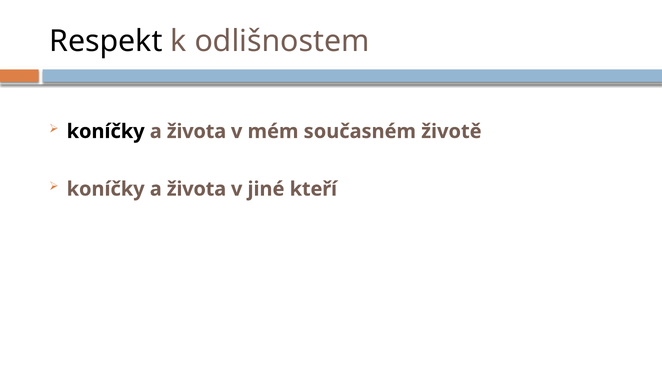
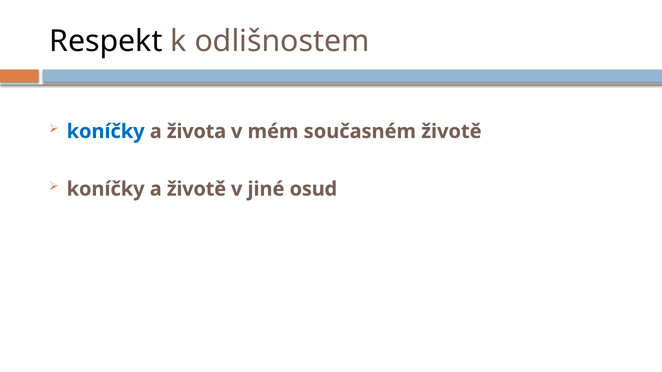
koníčky colour: black -> blue (106, 132)
života: života -> životě (196, 189)
kteří: kteří -> osud (313, 189)
